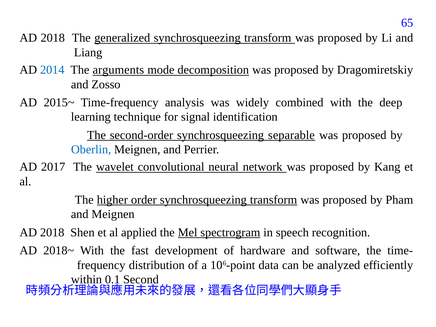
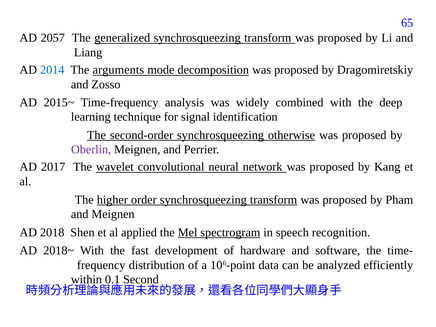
2018: 2018 -> 2057 (53, 38)
separable: separable -> otherwise (291, 135)
Oberlin colour: blue -> purple (91, 150)
